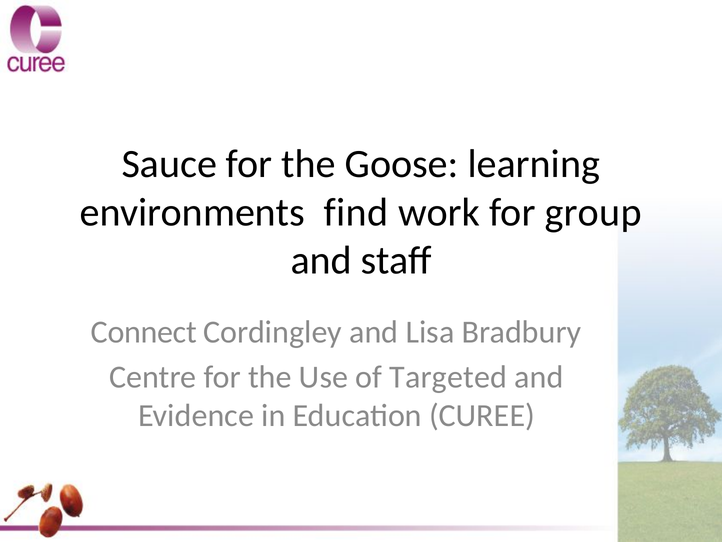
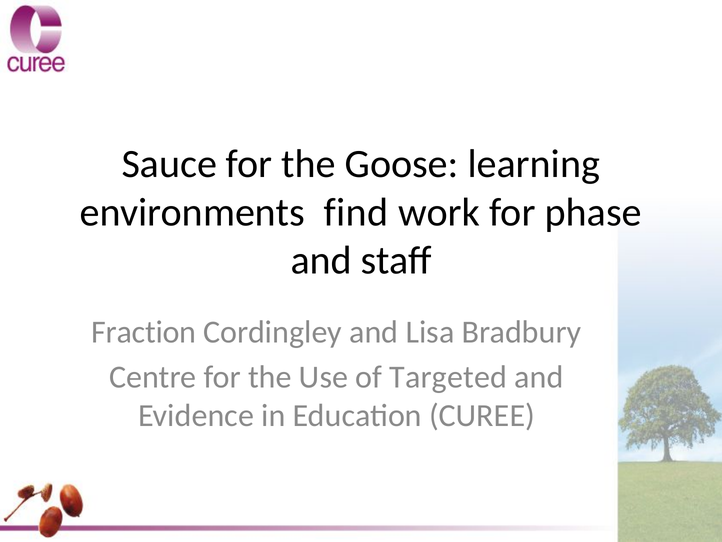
group: group -> phase (593, 212)
Connect: Connect -> Fraction (144, 332)
